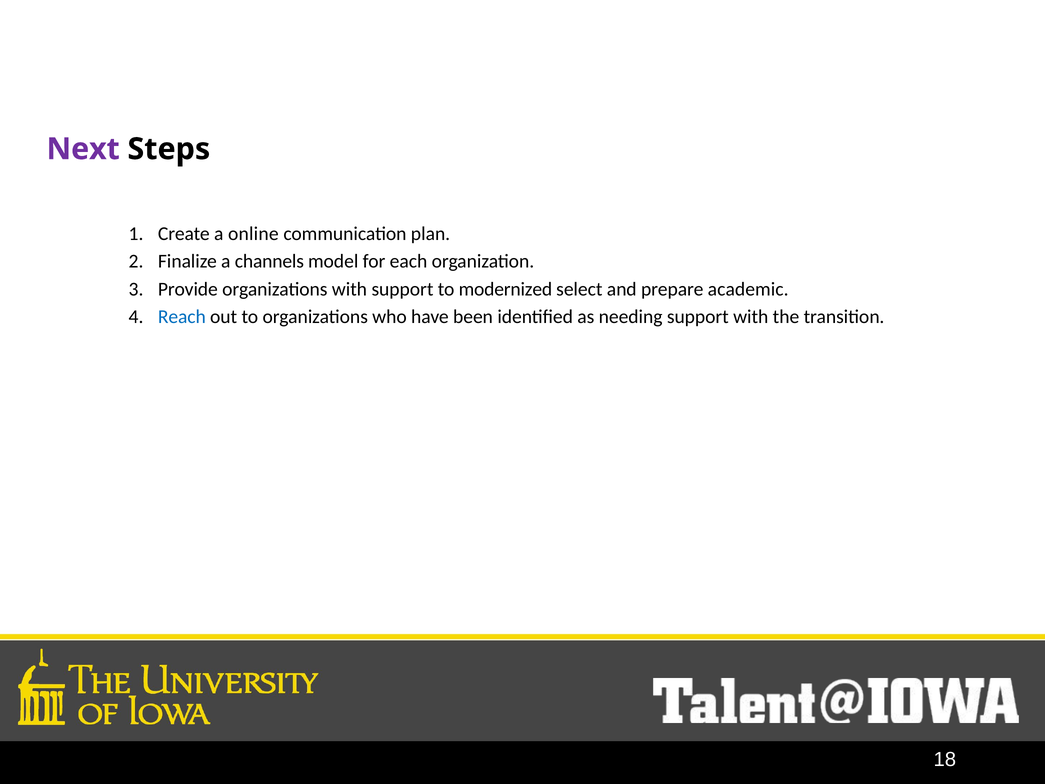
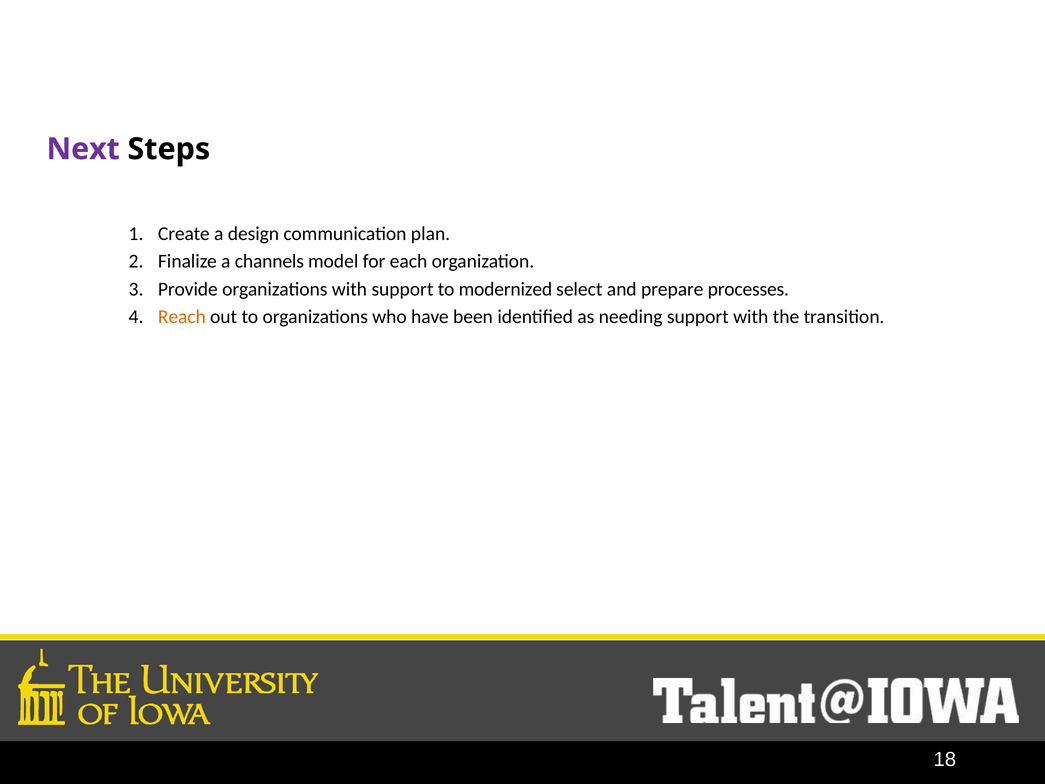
online: online -> design (253, 234)
academic: academic -> processes (748, 289)
Reach colour: blue -> orange (182, 317)
